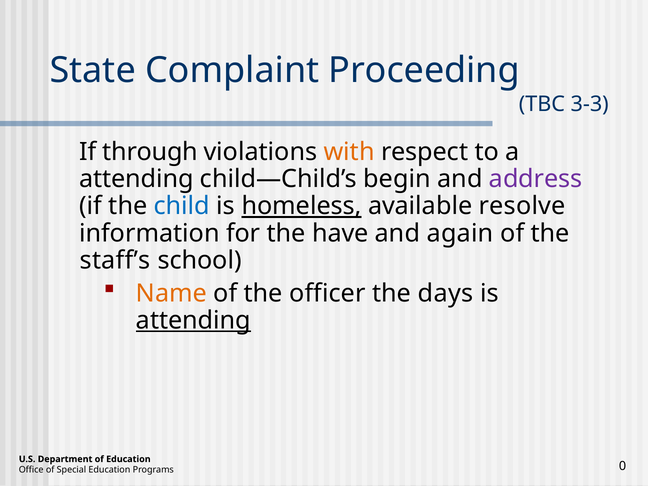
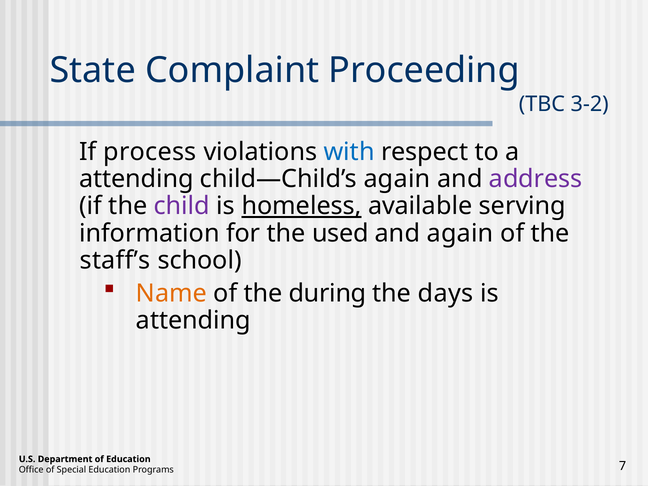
3-3: 3-3 -> 3-2 (590, 104)
through: through -> process (150, 152)
with colour: orange -> blue (349, 152)
child—Child’s begin: begin -> again (397, 179)
child colour: blue -> purple (182, 206)
resolve: resolve -> serving (522, 206)
have: have -> used (340, 233)
officer: officer -> during (328, 293)
attending underline: present -> none (193, 320)
0: 0 -> 7 (622, 466)
